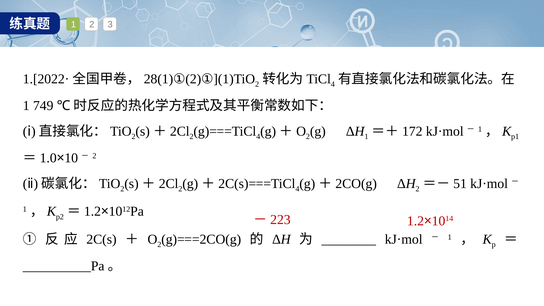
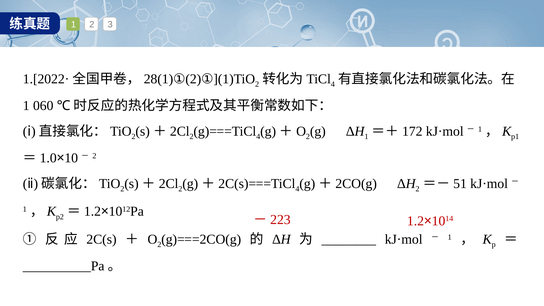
749: 749 -> 060 (43, 106)
